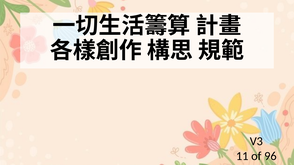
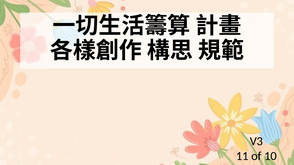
96: 96 -> 10 (270, 156)
